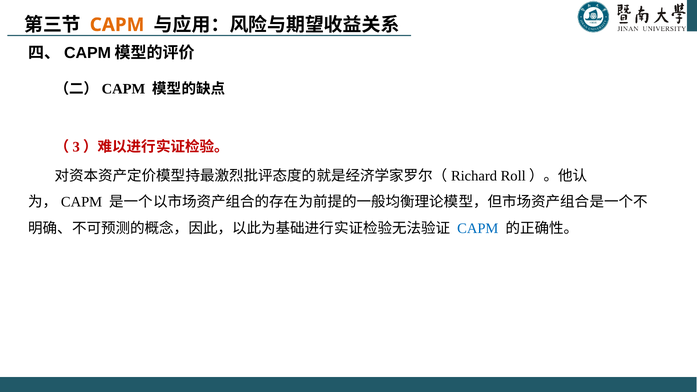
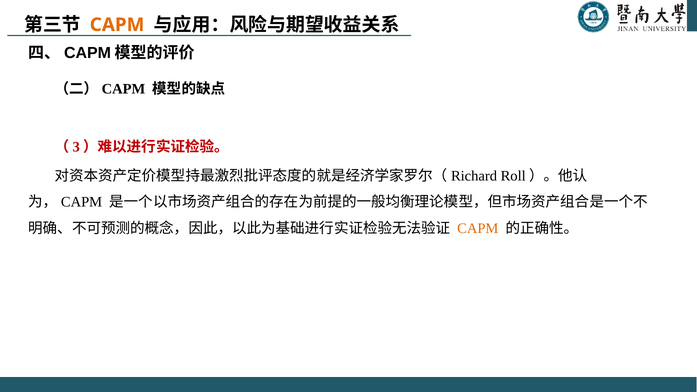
CAPM colour: blue -> orange (478, 228)
